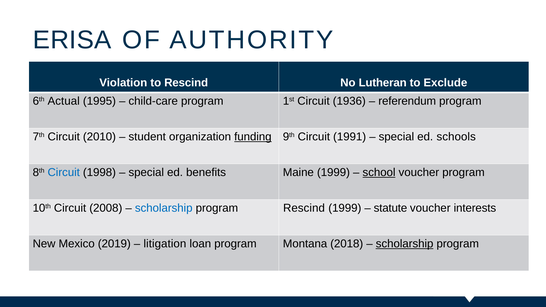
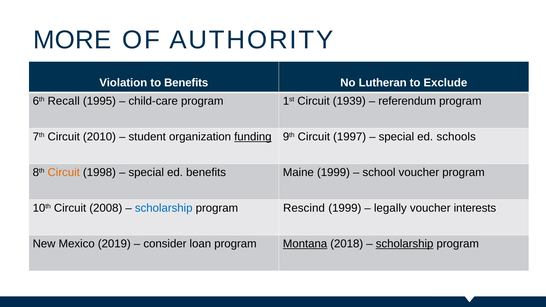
ERISA: ERISA -> MORE (72, 40)
to Rescind: Rescind -> Benefits (186, 83)
Actual: Actual -> Recall (64, 101)
1936: 1936 -> 1939 (349, 101)
1991: 1991 -> 1997 (350, 137)
Circuit colour: blue -> orange (64, 172)
school underline: present -> none (379, 172)
statute: statute -> legally (390, 208)
litigation: litigation -> consider (165, 244)
Montana underline: none -> present (305, 244)
